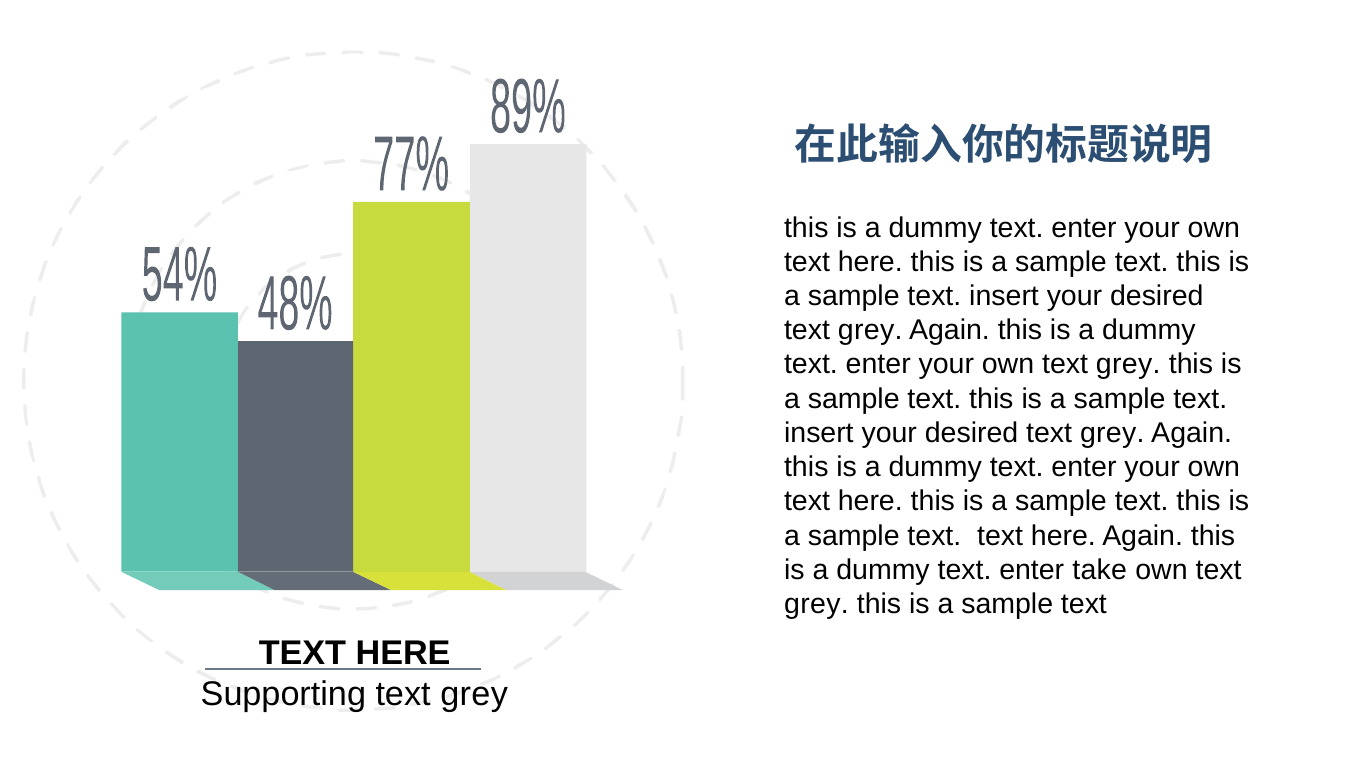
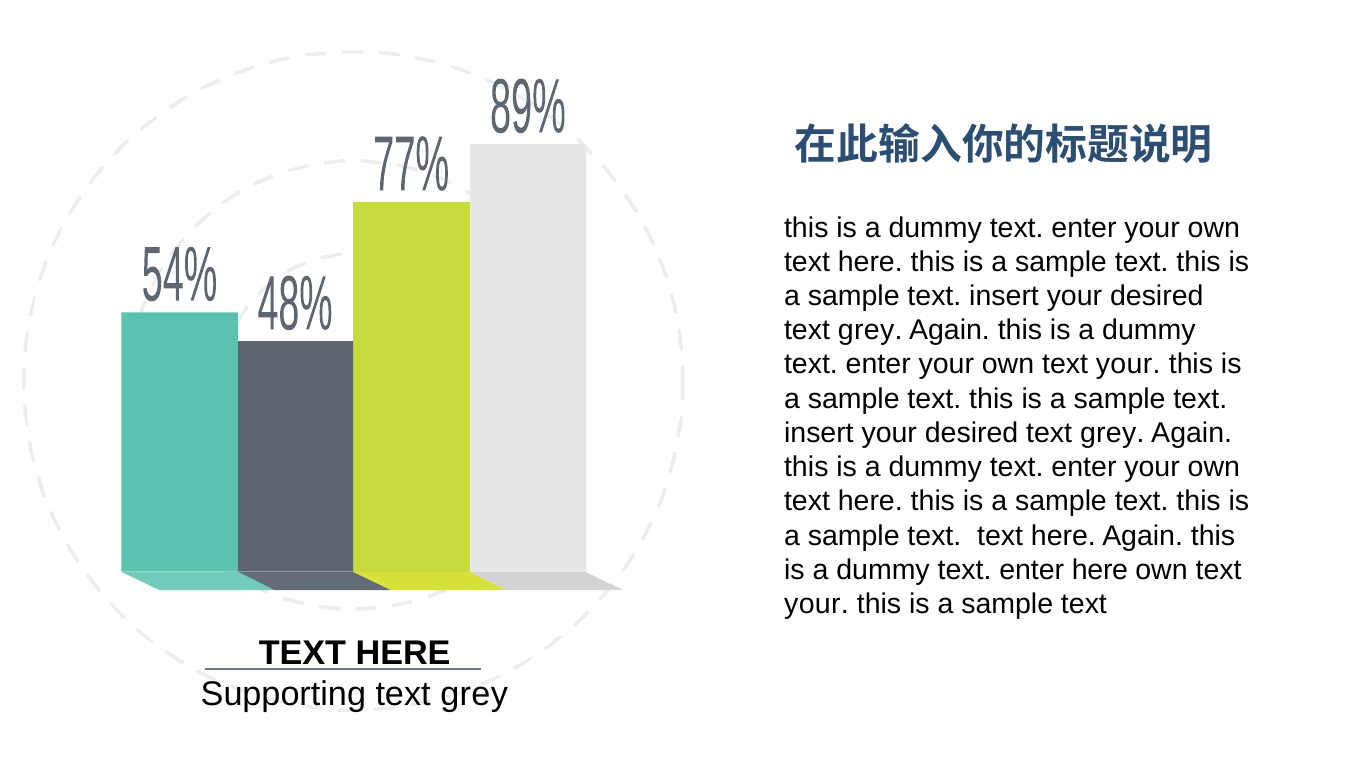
your own text grey: grey -> your (1128, 365)
enter take: take -> here (1100, 570)
grey: grey -> your (816, 604)
